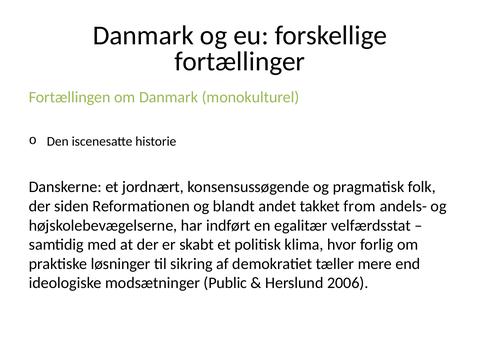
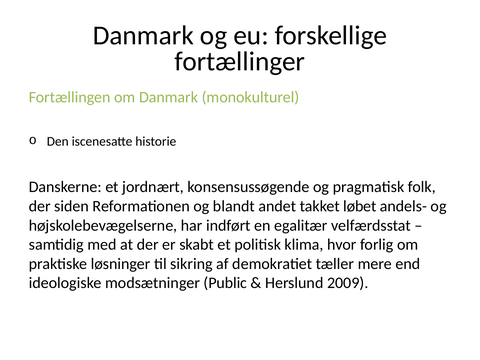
from: from -> løbet (360, 206)
2006: 2006 -> 2009 (348, 283)
